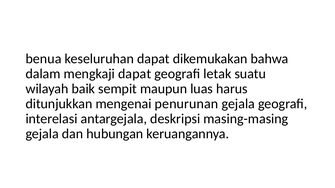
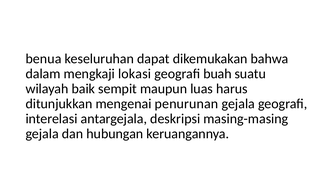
mengkaji dapat: dapat -> lokasi (135, 74)
letak: letak -> buah (217, 74)
